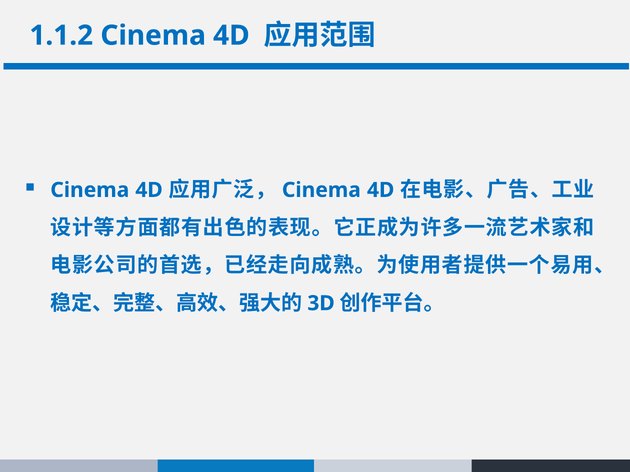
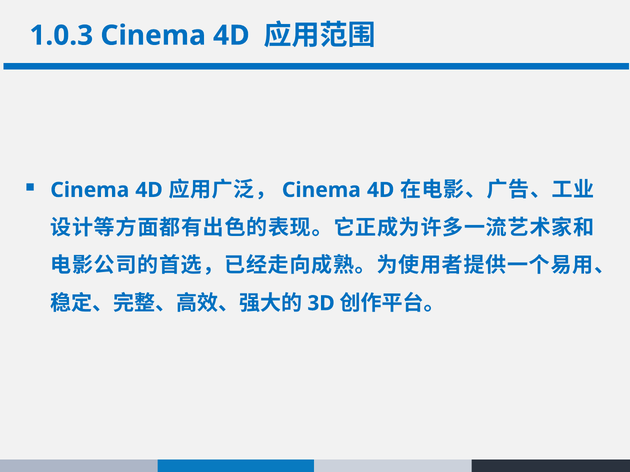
1.1.2: 1.1.2 -> 1.0.3 (61, 36)
